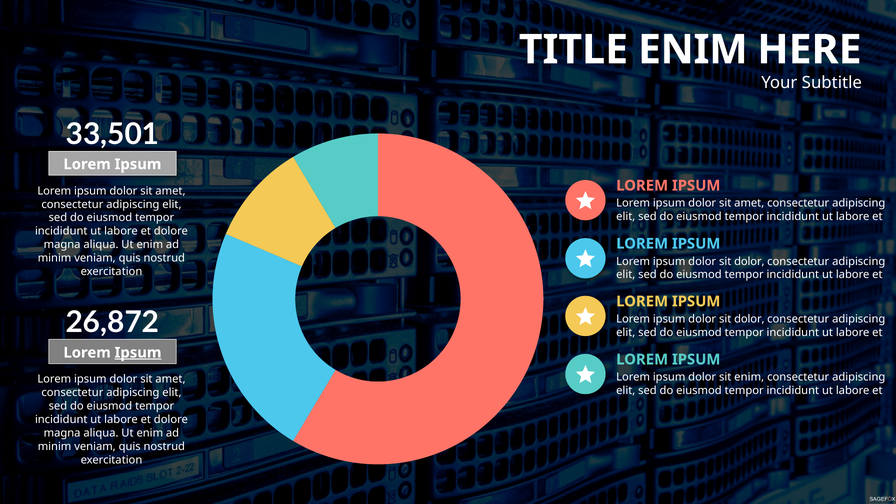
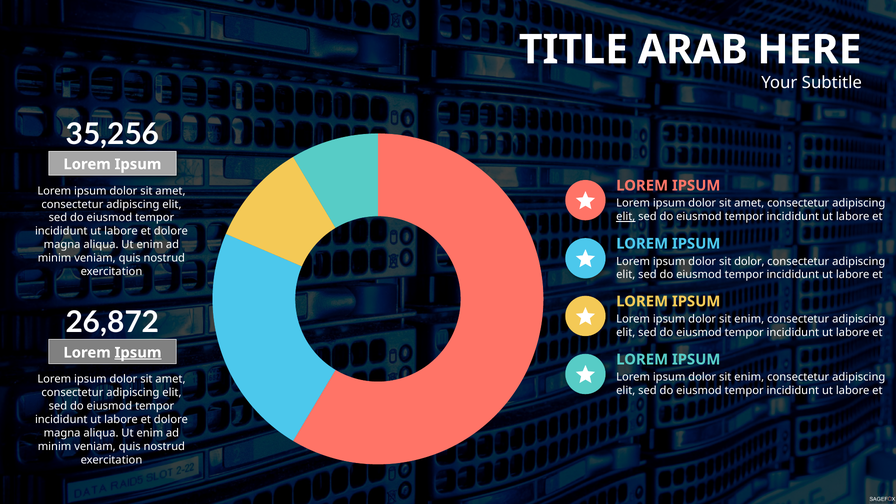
TITLE ENIM: ENIM -> ARAB (693, 50)
33,501: 33,501 -> 35,256 (112, 134)
elit underline: none -> present (626, 217)
dolor: dolor -> enim (749, 319)
